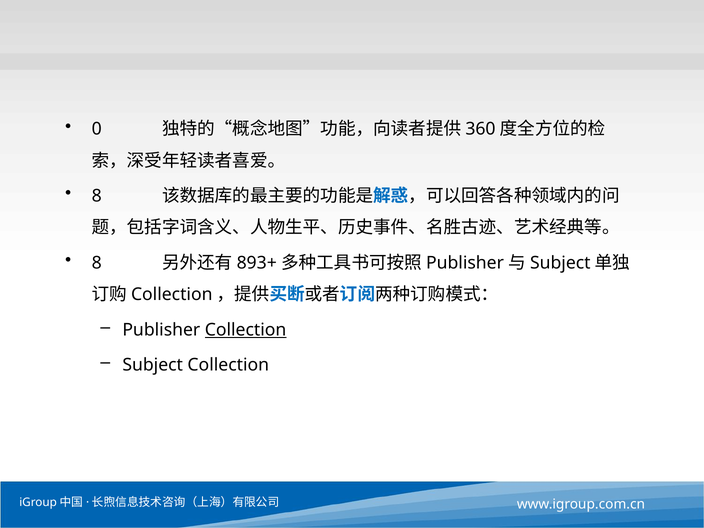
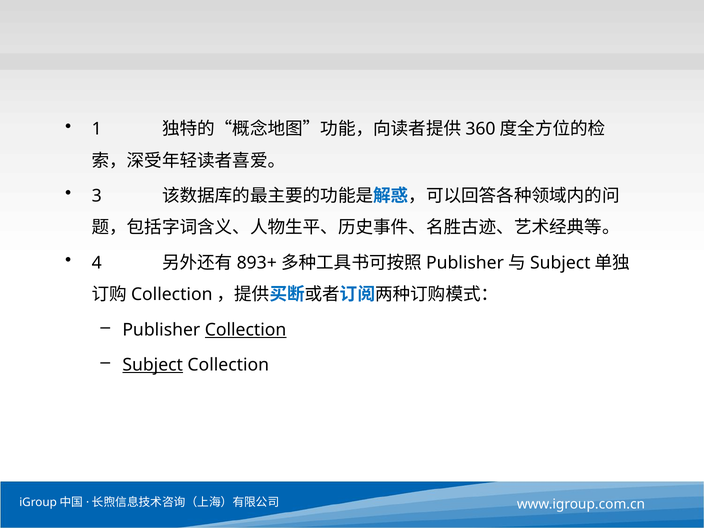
0: 0 -> 1 (97, 129)
8: 8 -> 3 (97, 196)
8: 8 -> 4 (97, 263)
Subject underline: none -> present (153, 365)
